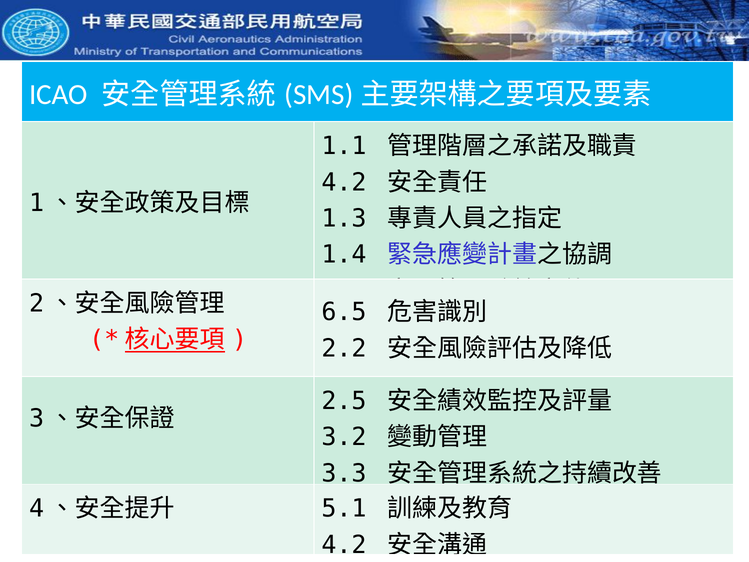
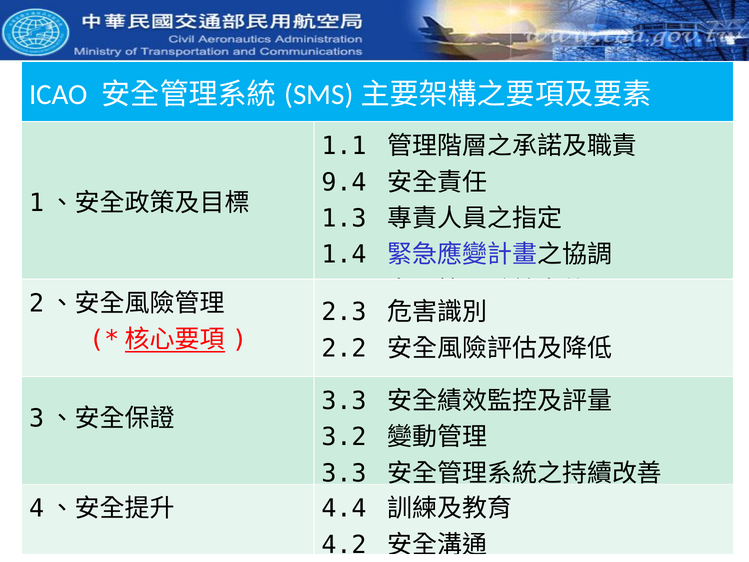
4.2: 4.2 -> 9.4 (344, 182)
6.5: 6.5 -> 2.3 (344, 312)
2.5: 2.5 -> 3.3 (344, 401)
5.1: 5.1 -> 4.4 (344, 509)
